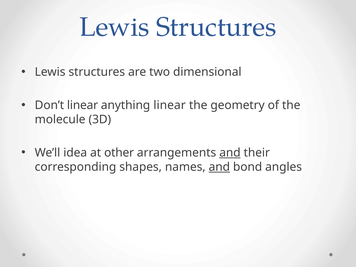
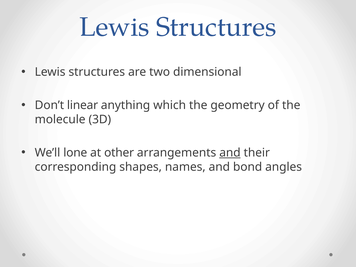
anything linear: linear -> which (170, 105)
idea: idea -> lone (75, 153)
and underline: present -> none (219, 167)
